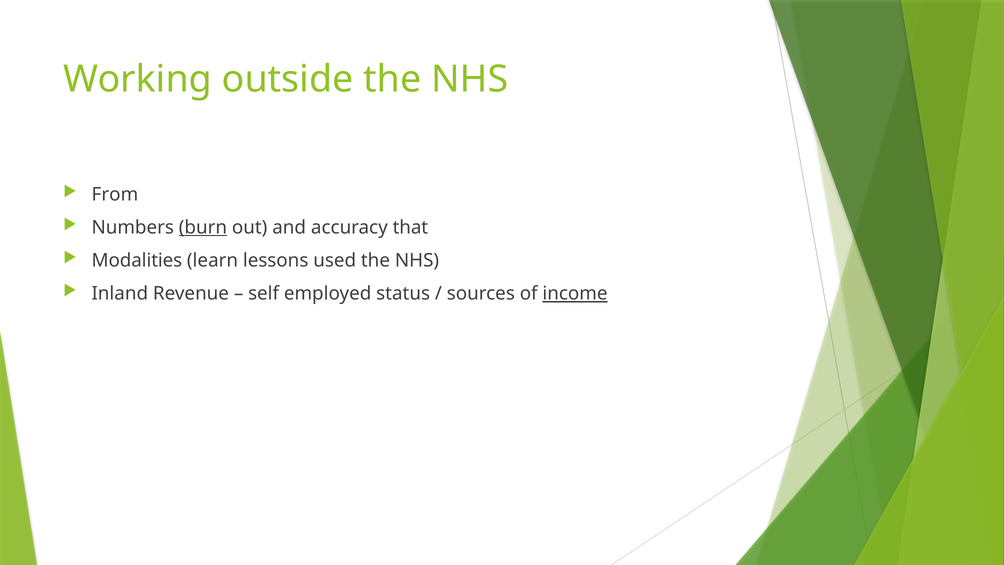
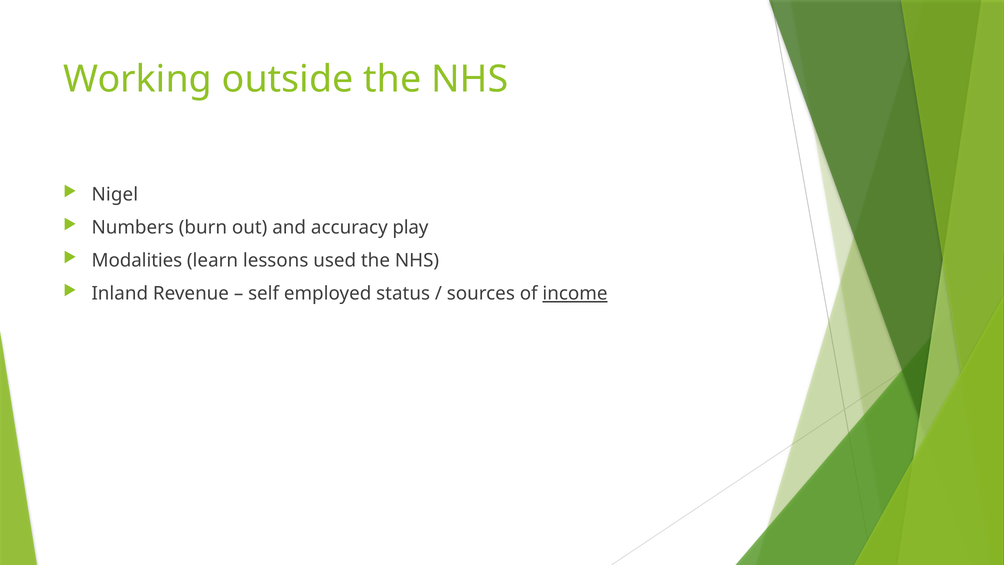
From: From -> Nigel (115, 194)
burn underline: present -> none (203, 227)
that: that -> play (410, 227)
